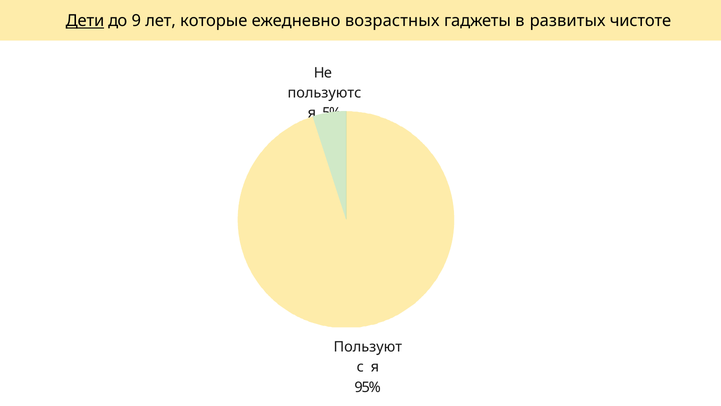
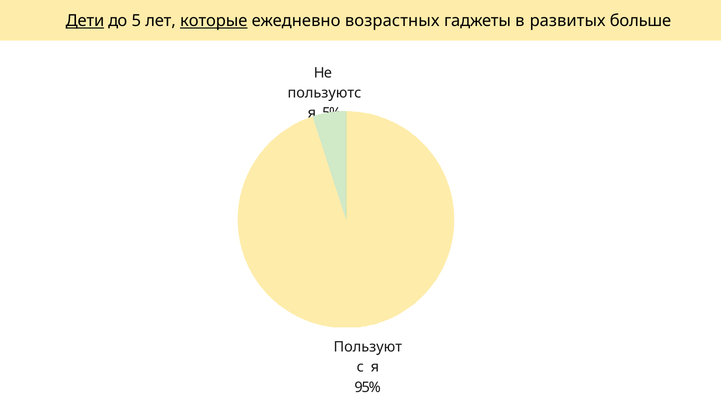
9: 9 -> 5 (136, 21)
которые underline: none -> present (214, 21)
чистоте: чистоте -> больше (640, 21)
